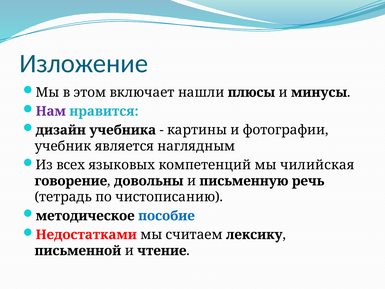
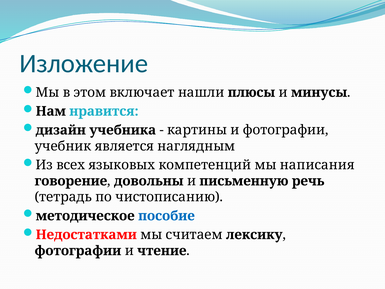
Нам colour: purple -> black (51, 111)
чилийская: чилийская -> написания (317, 165)
письменной: письменной -> фотографии (78, 251)
